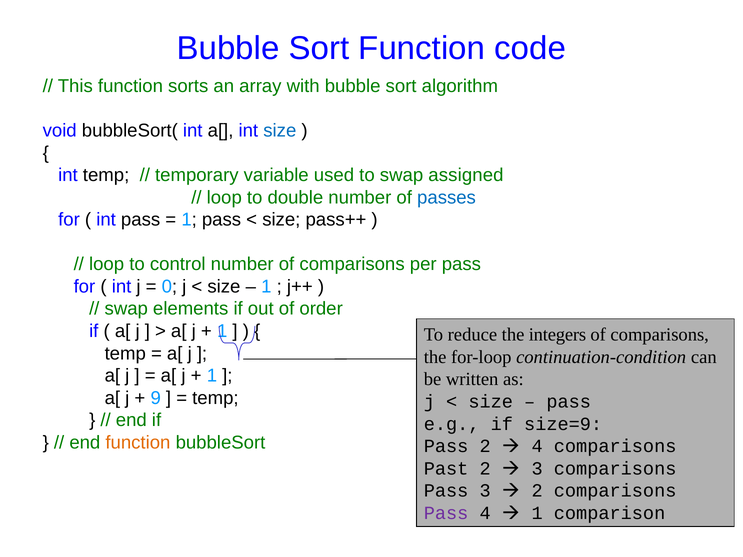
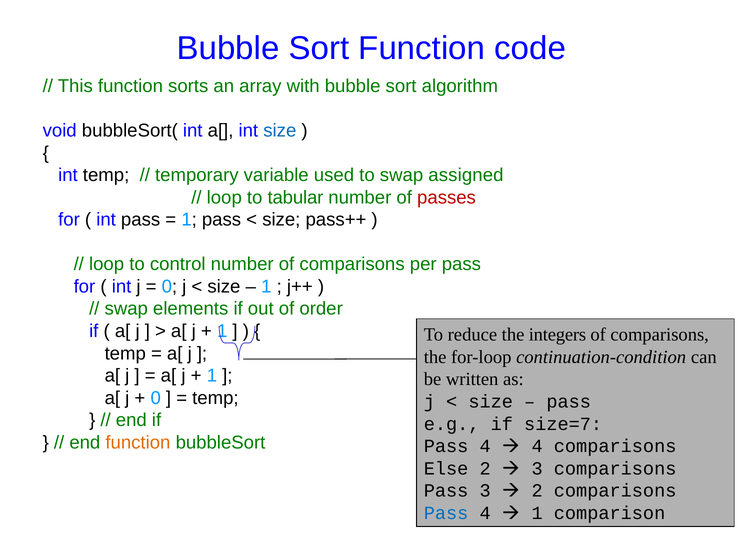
double: double -> tabular (295, 198)
passes colour: blue -> red (447, 198)
9: 9 -> 0 (156, 398)
size=9: size=9 -> size=7 (563, 424)
2: 2 -> 4 (485, 446)
Past: Past -> Else (446, 469)
Pass colour: purple -> blue (446, 513)
